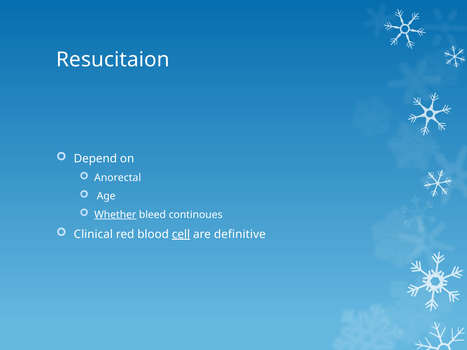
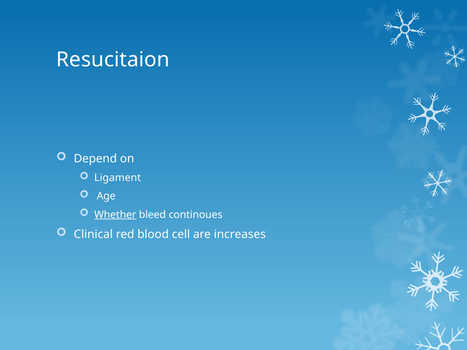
Anorectal: Anorectal -> Ligament (118, 178)
cell underline: present -> none (181, 234)
definitive: definitive -> increases (240, 234)
